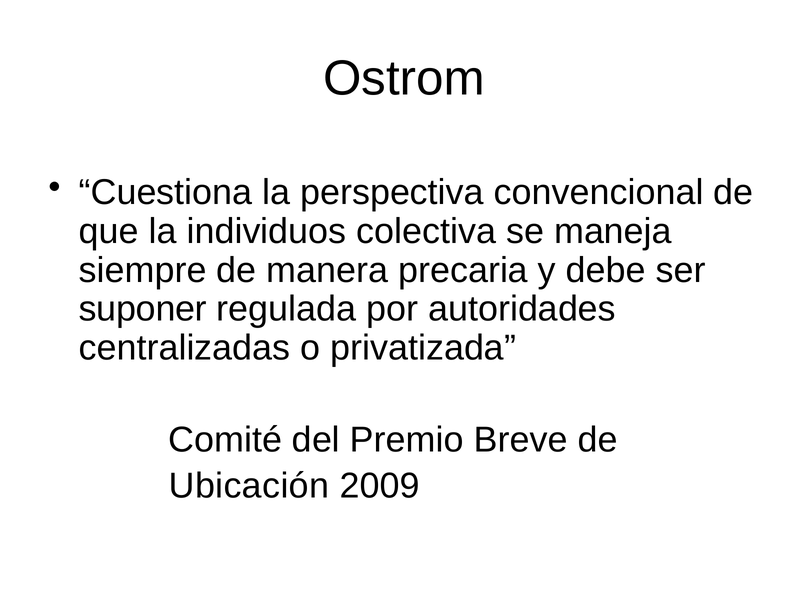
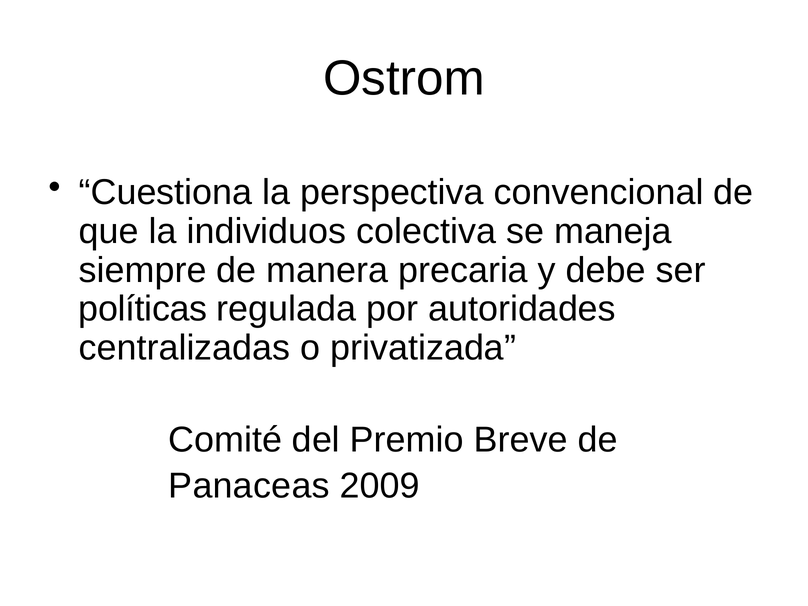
suponer: suponer -> políticas (143, 309)
Ubicación: Ubicación -> Panaceas (249, 486)
